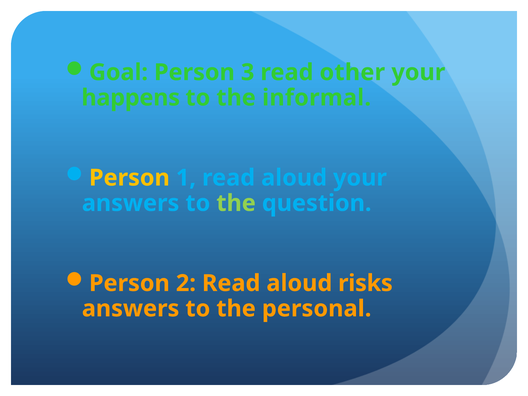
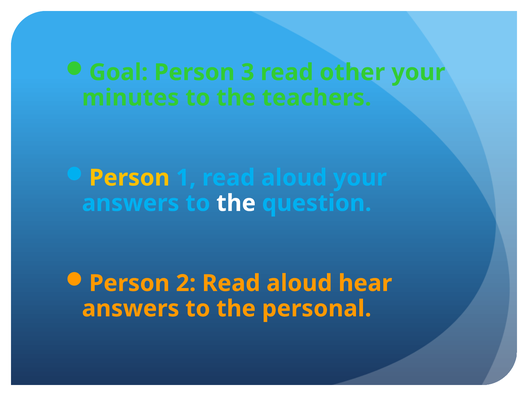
happens: happens -> minutes (131, 98)
informal: informal -> teachers (317, 98)
the colour: light green -> white (236, 203)
risks: risks -> hear (365, 283)
